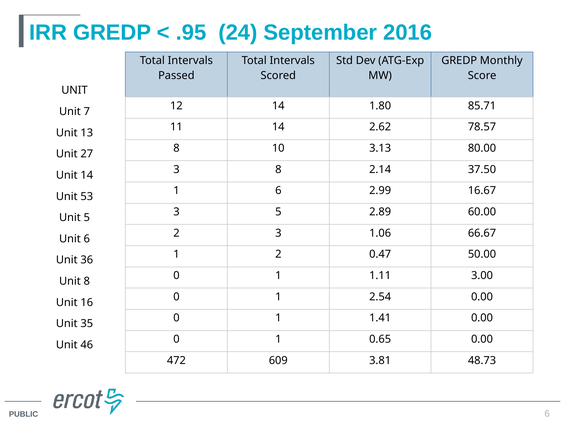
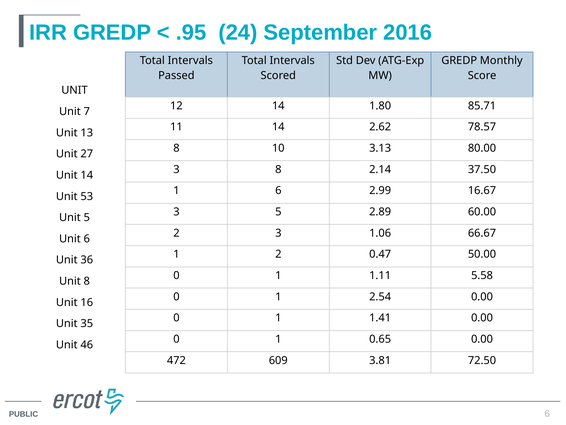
3.00: 3.00 -> 5.58 (482, 275)
48.73: 48.73 -> 72.50 (482, 360)
